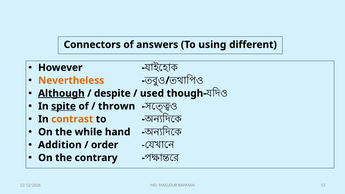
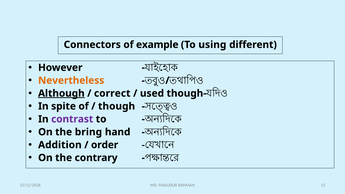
answers: answers -> example (157, 45)
despite: despite -> correct (112, 93)
spite underline: present -> none (64, 106)
thrown: thrown -> though (117, 106)
contrast colour: orange -> purple (72, 119)
while: while -> bring (88, 132)
